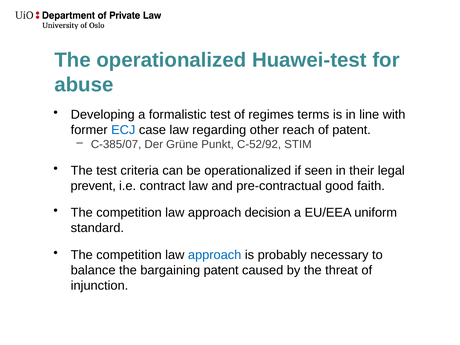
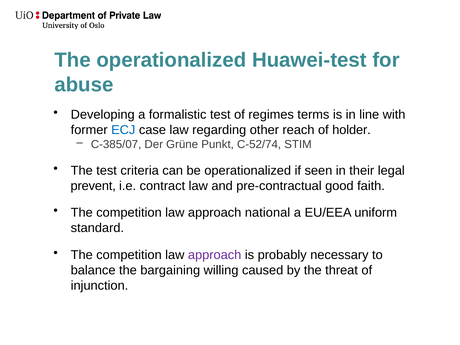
of patent: patent -> holder (352, 130)
C-52/92: C-52/92 -> C-52/74 (259, 144)
decision: decision -> national (268, 213)
approach colour: blue -> purple (215, 255)
bargaining patent: patent -> willing (221, 270)
